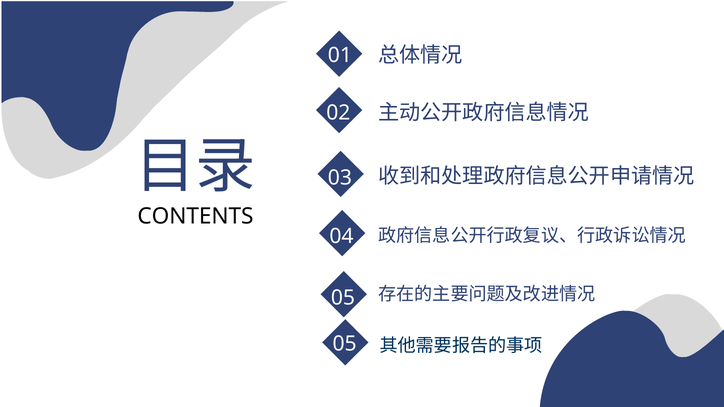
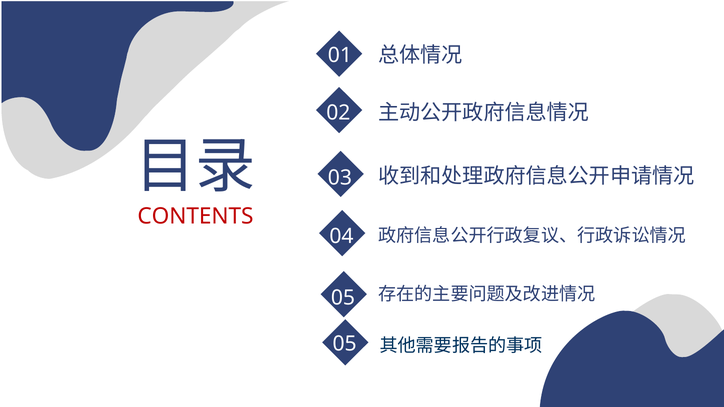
CONTENTS colour: black -> red (195, 216)
